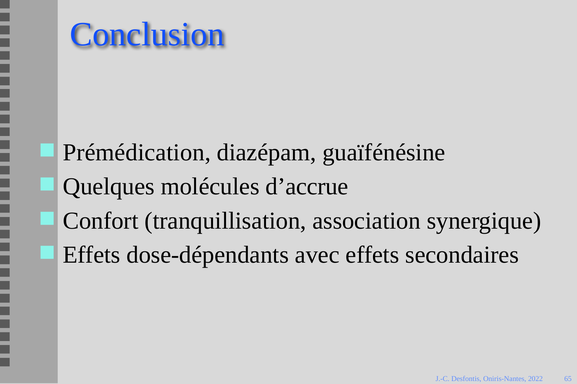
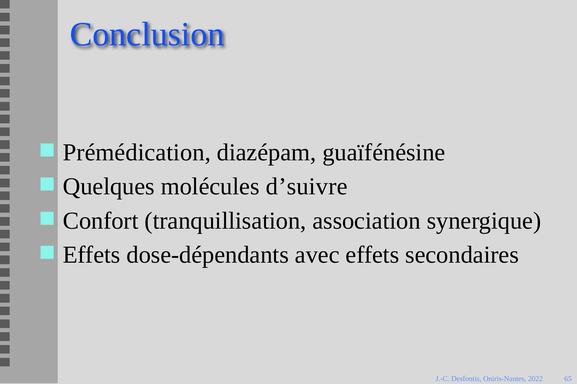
d’accrue: d’accrue -> d’suivre (307, 187)
